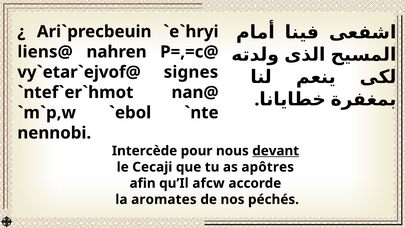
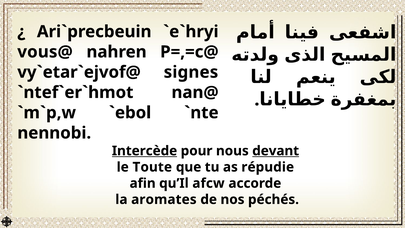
liens@: liens@ -> vous@ (45, 52)
Intercède underline: none -> present (145, 151)
Cecaji: Cecaji -> Toute (152, 167)
apôtres: apôtres -> répudie (268, 167)
